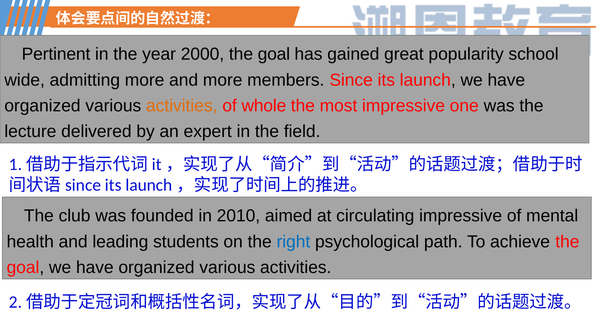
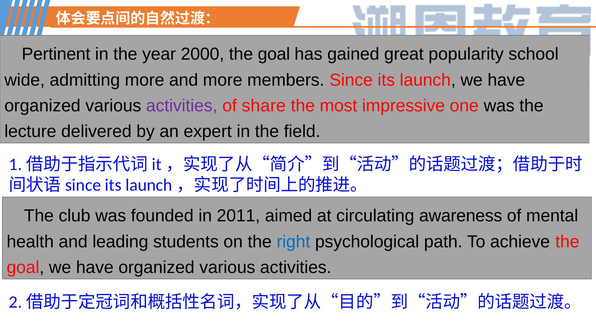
activities colour: orange -> purple (182, 106)
whole: whole -> share (264, 106)
2010: 2010 -> 2011 (238, 216)
circulating impressive: impressive -> awareness (461, 216)
